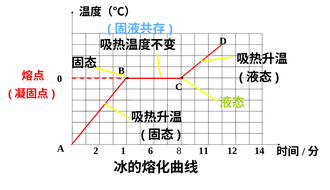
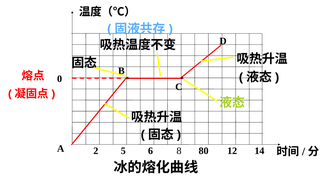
1: 1 -> 5 (123, 151)
11: 11 -> 80 (204, 151)
